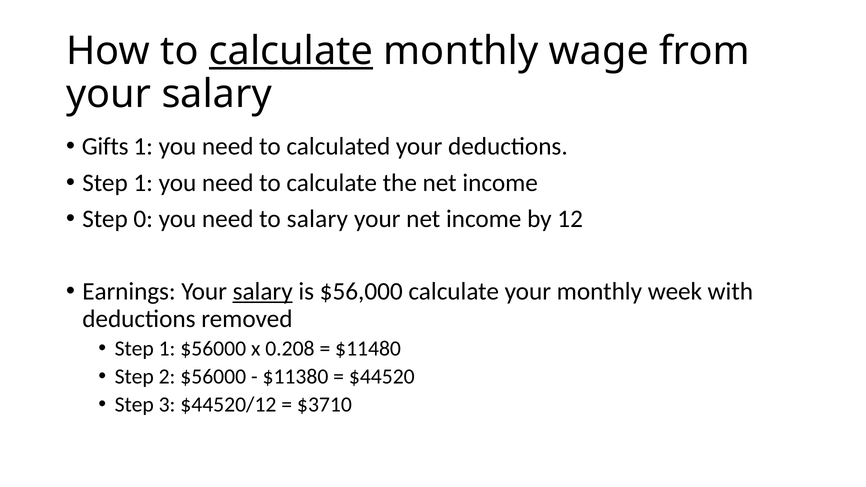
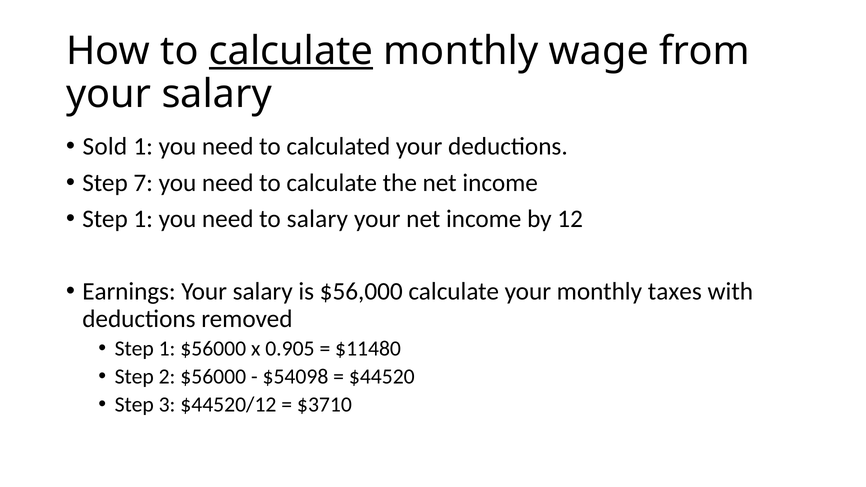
Gifts: Gifts -> Sold (105, 146)
1: 1 -> 7 (143, 183)
0: 0 -> 1 (143, 219)
salary underline: present -> none (263, 292)
week: week -> taxes (675, 292)
0.208: 0.208 -> 0.905 (290, 349)
$11380: $11380 -> $54098 (295, 377)
